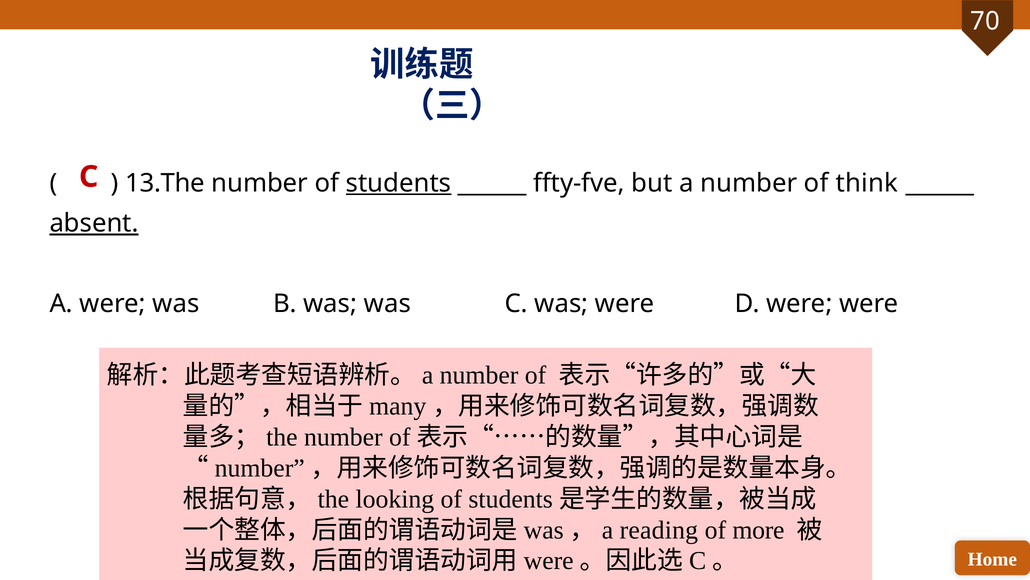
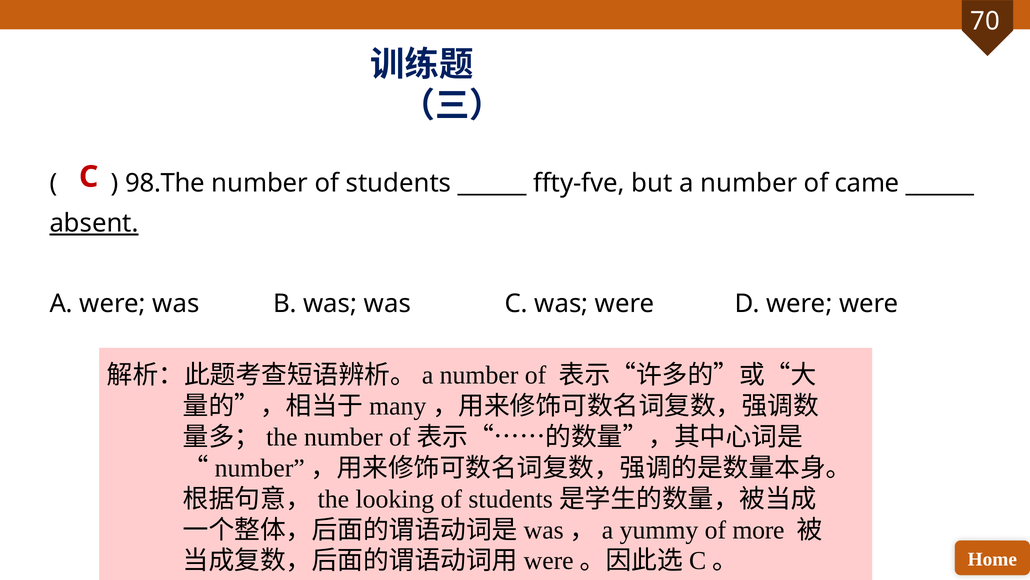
13.The: 13.The -> 98.The (165, 183)
students underline: present -> none (399, 183)
think: think -> came (867, 183)
reading: reading -> yummy (659, 529)
